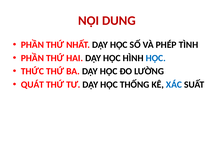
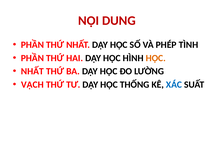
HỌC colour: blue -> orange (156, 58)
THỨC: THỨC -> NHẤT (32, 72)
QUÁT: QUÁT -> VẠCH (32, 85)
